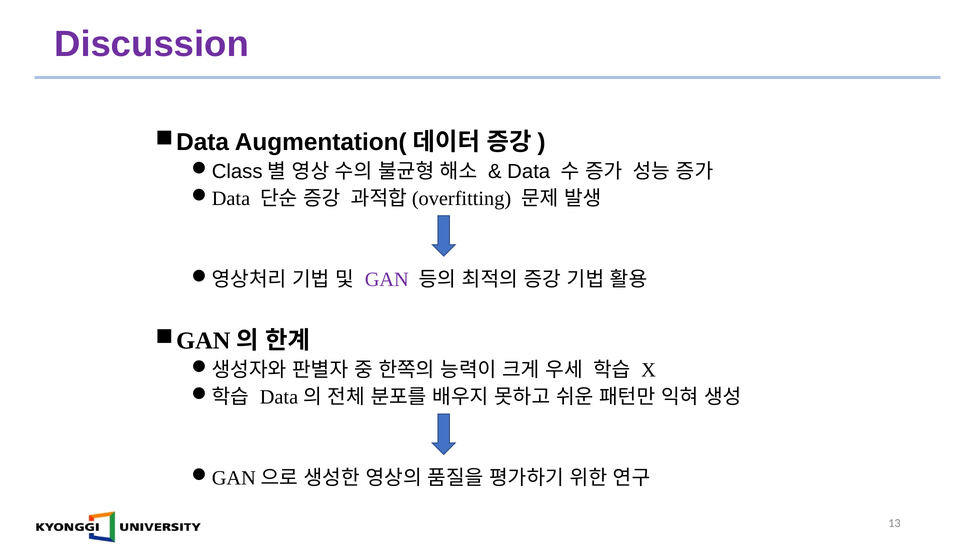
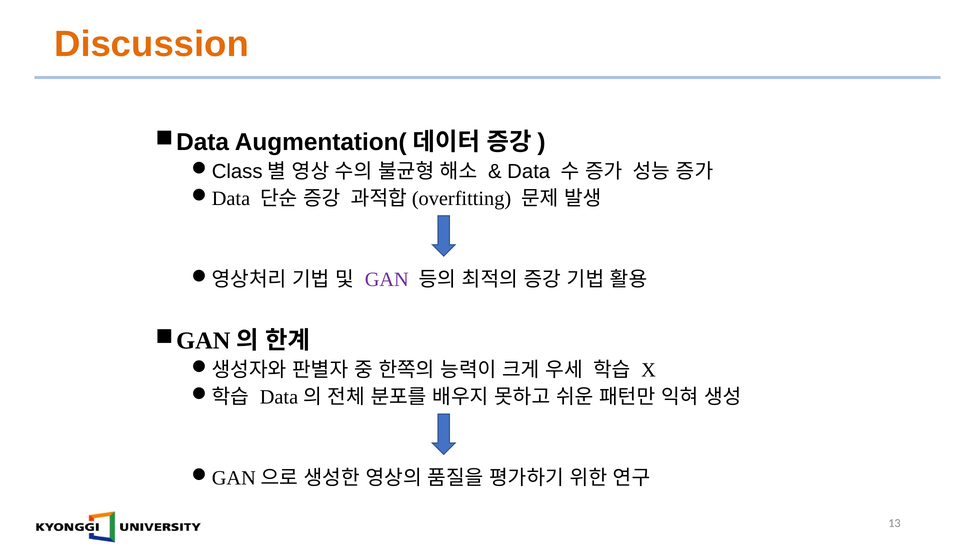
Discussion colour: purple -> orange (152, 44)
